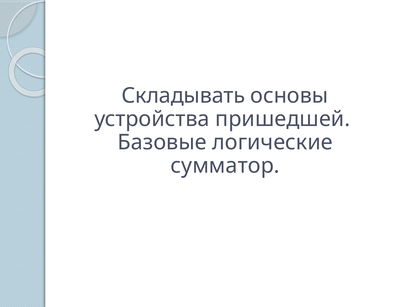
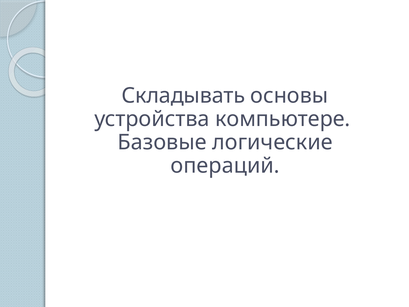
пришедшей: пришедшей -> компьютере (283, 119)
сумматор: сумматор -> операций (225, 166)
